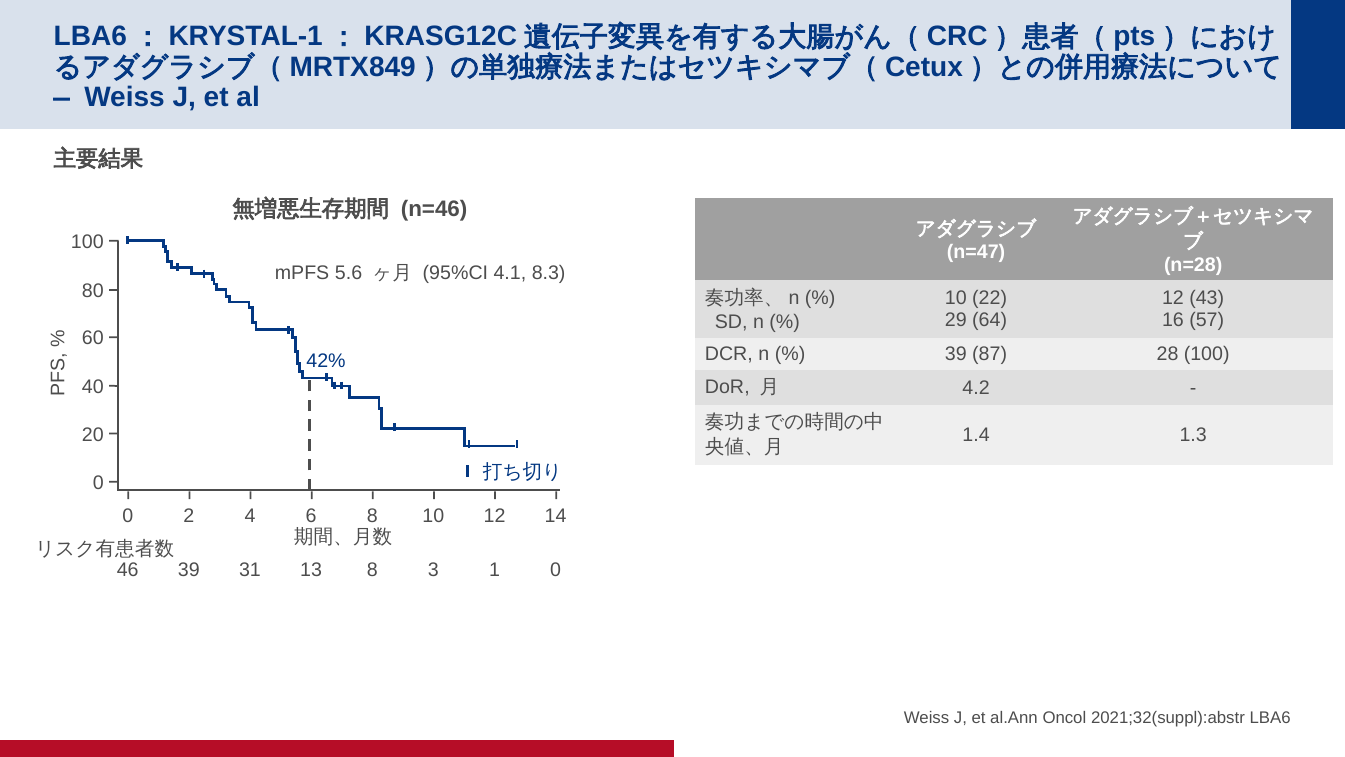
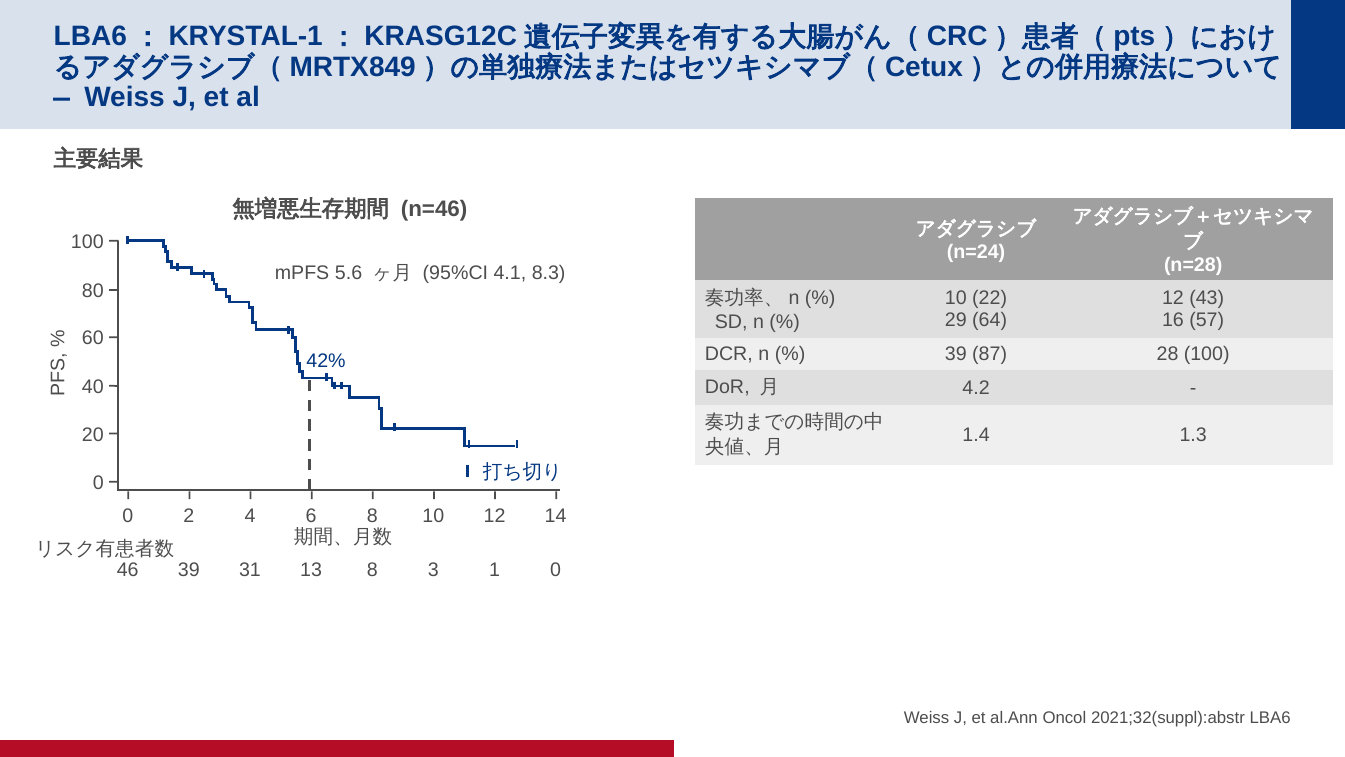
n=47: n=47 -> n=24 (976, 252)
